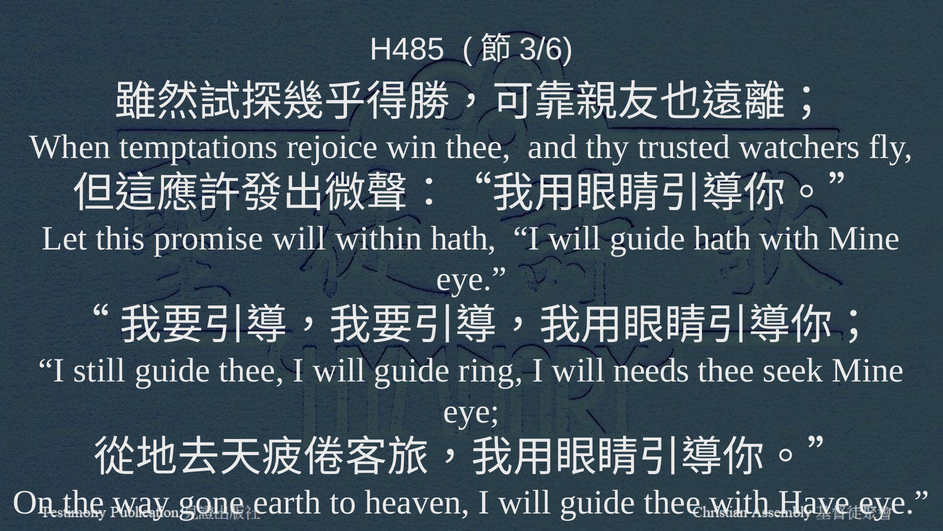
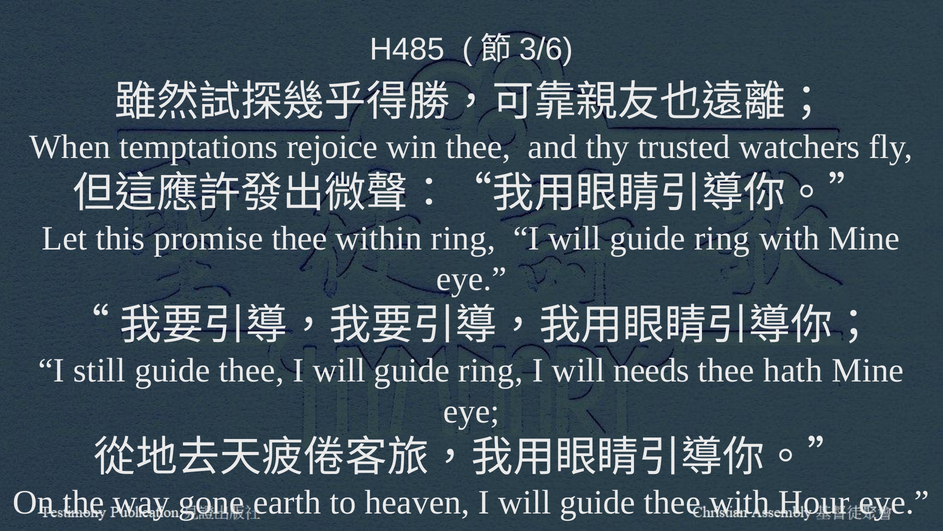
promise will: will -> thee (299, 238)
within hath: hath -> ring (463, 238)
hath: hath -> ring (722, 238)
seek: seek -> hath (793, 370)
Have: Have -> Hour (814, 502)
